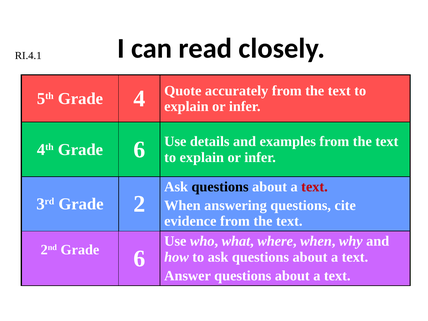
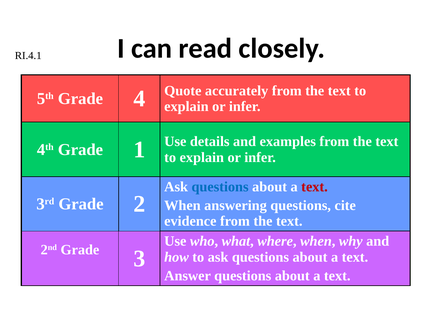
4th Grade 6: 6 -> 1 (139, 150)
questions colour: black -> blue (220, 187)
2nd Grade 6: 6 -> 3 (139, 259)
